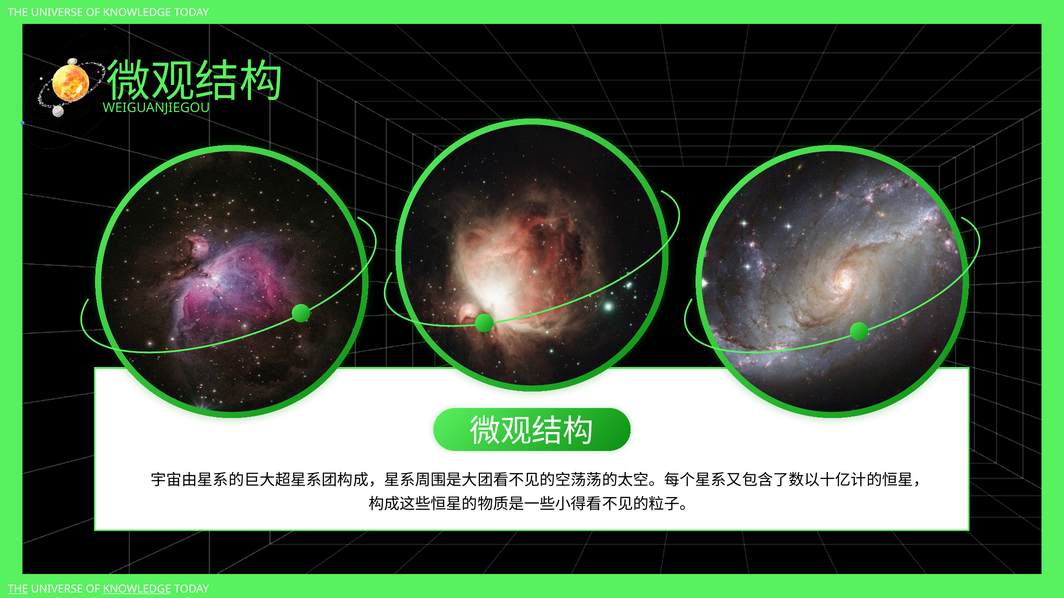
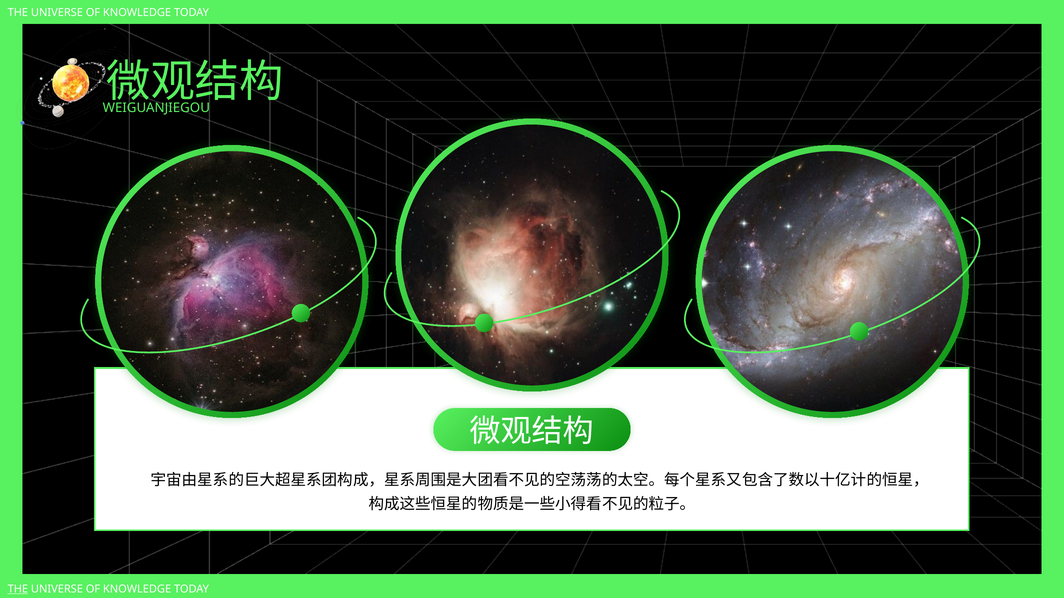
KNOWLEDGE underline: present -> none (137, 589)
